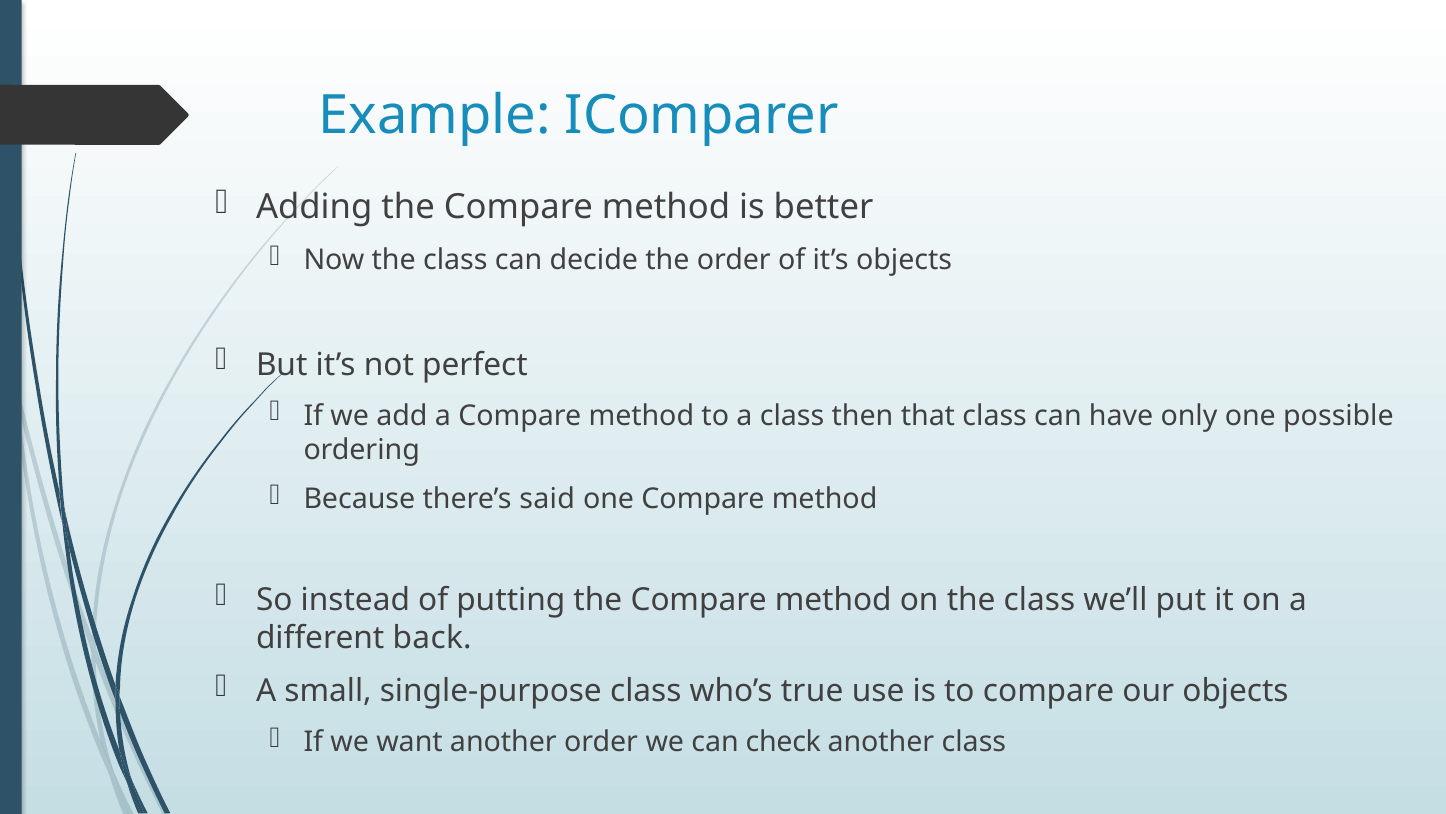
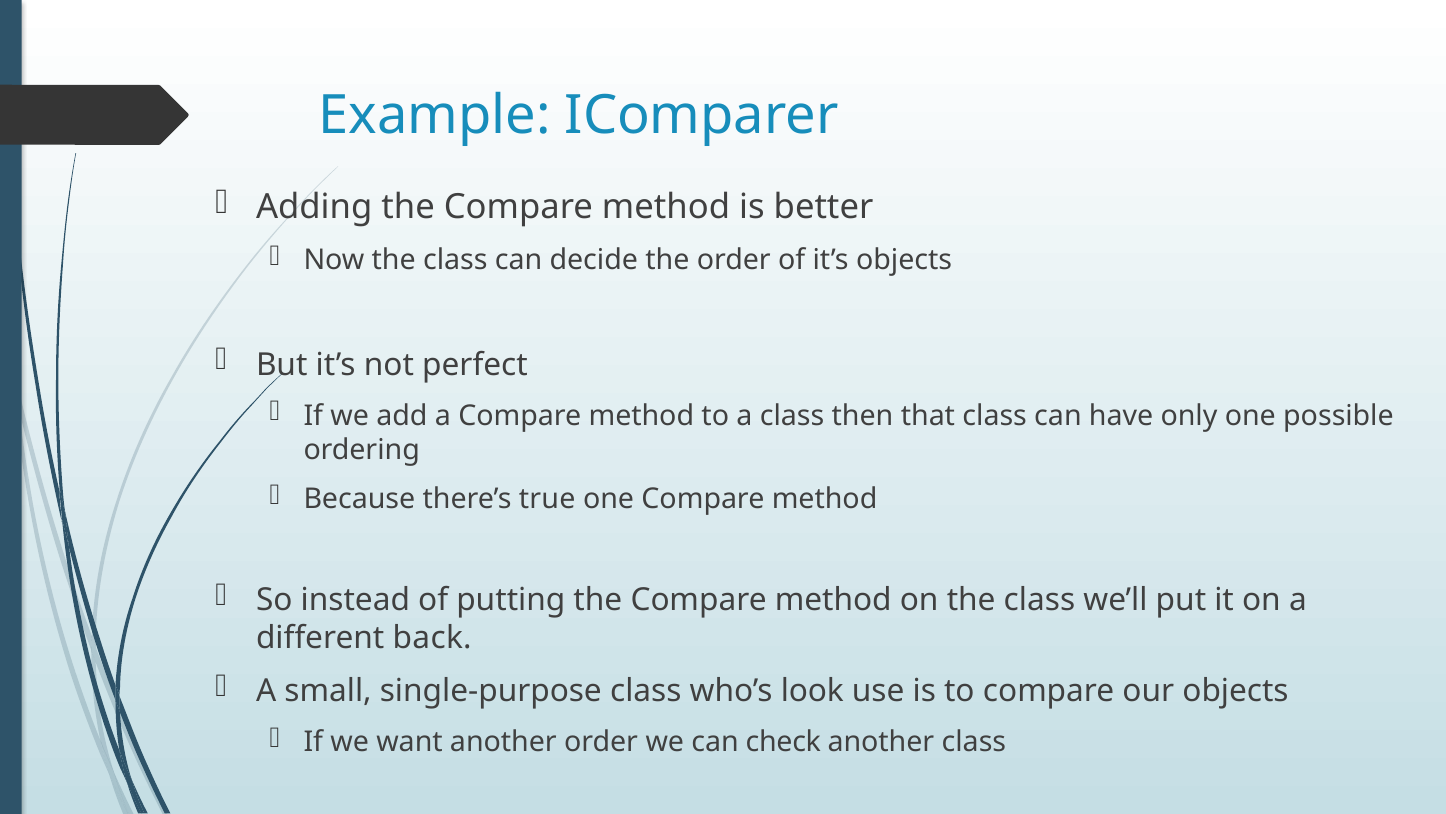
said: said -> true (547, 499)
true: true -> look (812, 691)
